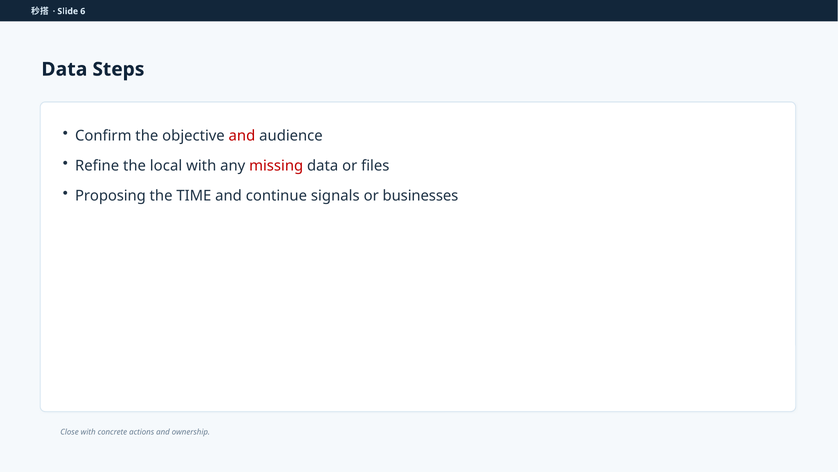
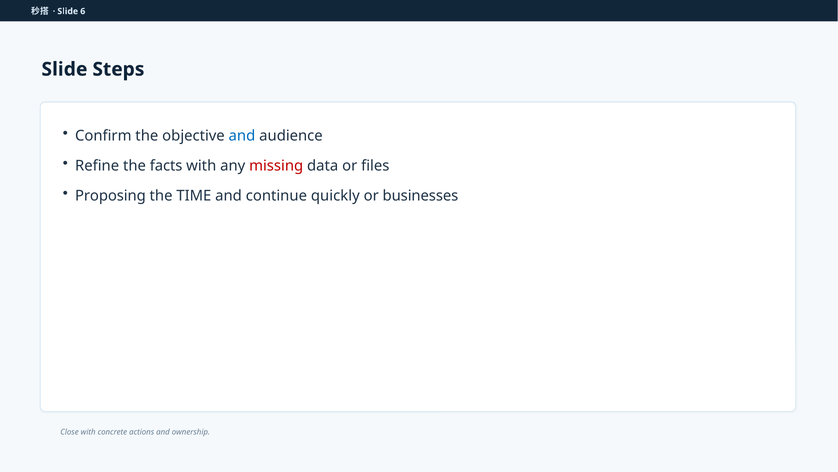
Data: Data -> Slide (64, 69)
and colour: red -> blue (242, 136)
local: local -> facts (166, 166)
signals: signals -> quickly (335, 196)
